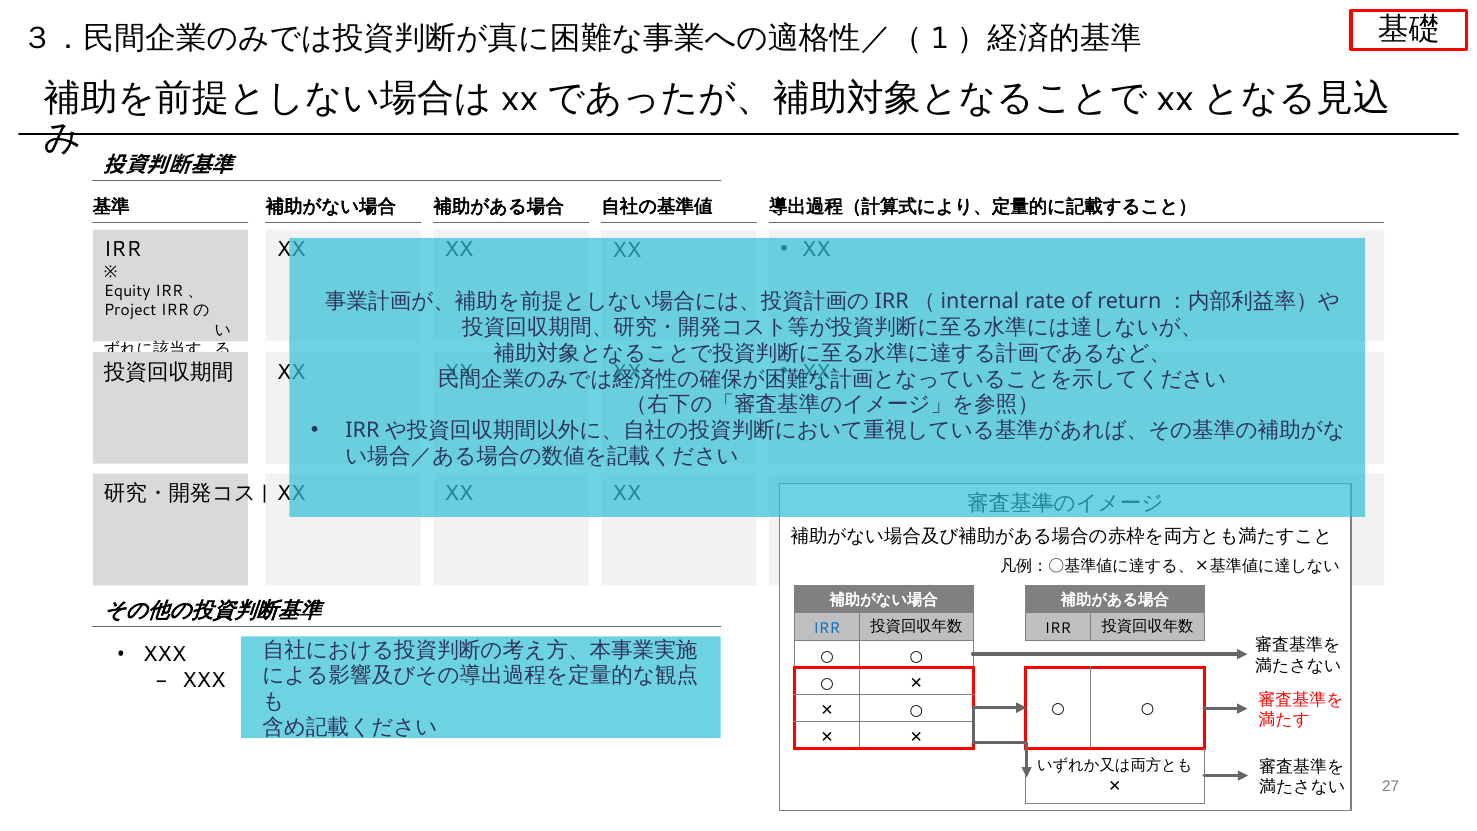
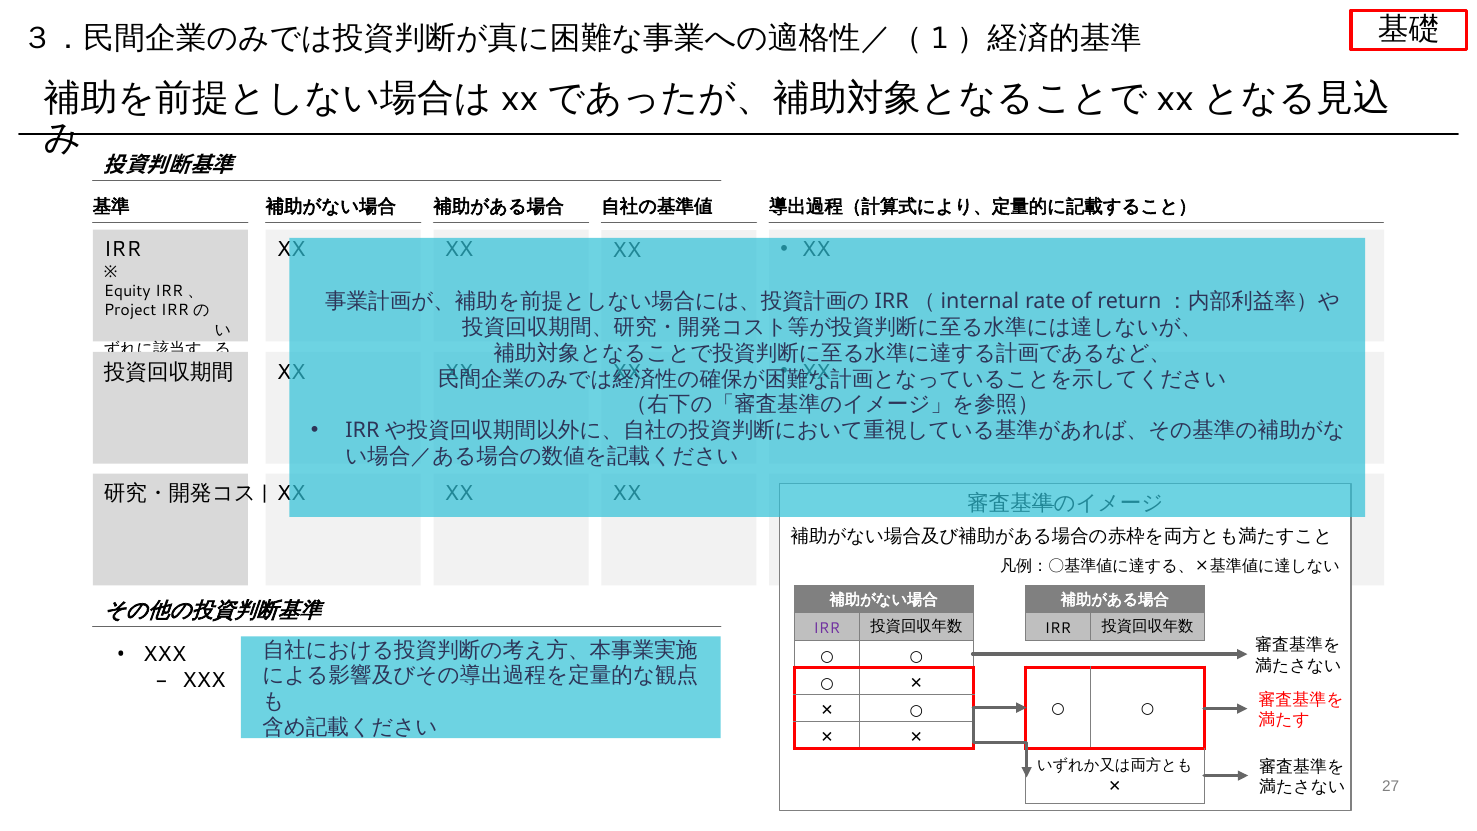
IRR colour: blue -> purple (827, 629)
